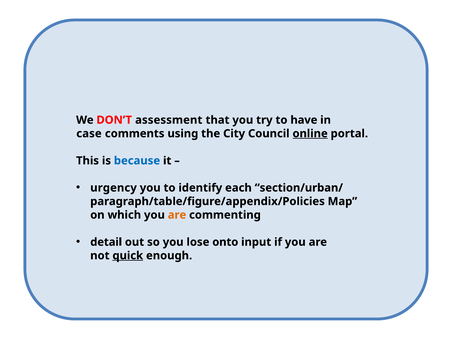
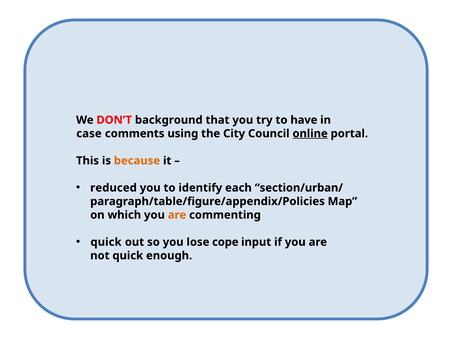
assessment: assessment -> background (169, 120)
because colour: blue -> orange (137, 161)
urgency: urgency -> reduced (114, 188)
detail: detail -> quick (106, 242)
onto: onto -> cope (225, 242)
quick underline: present -> none (128, 256)
